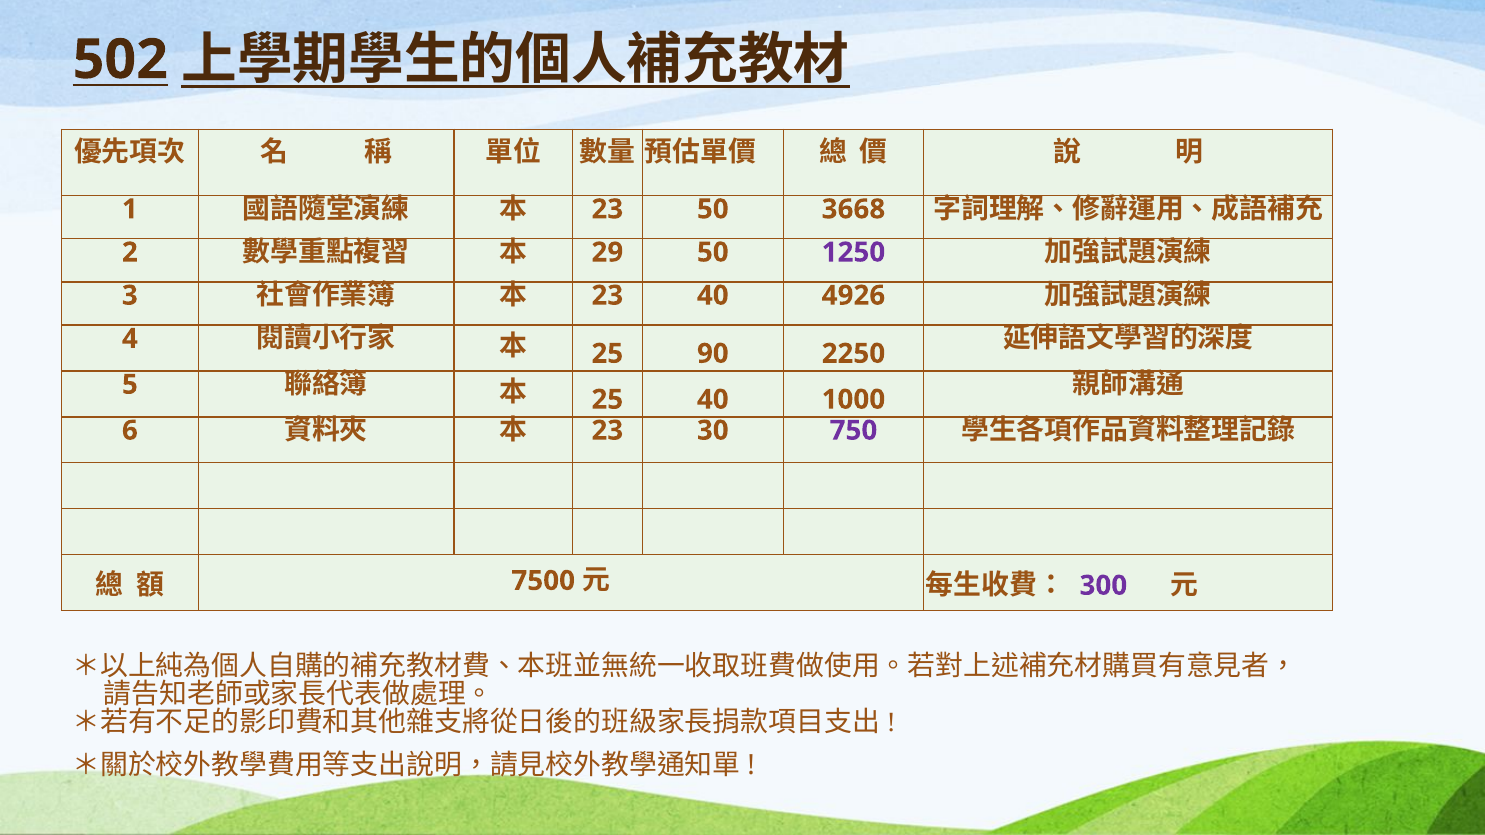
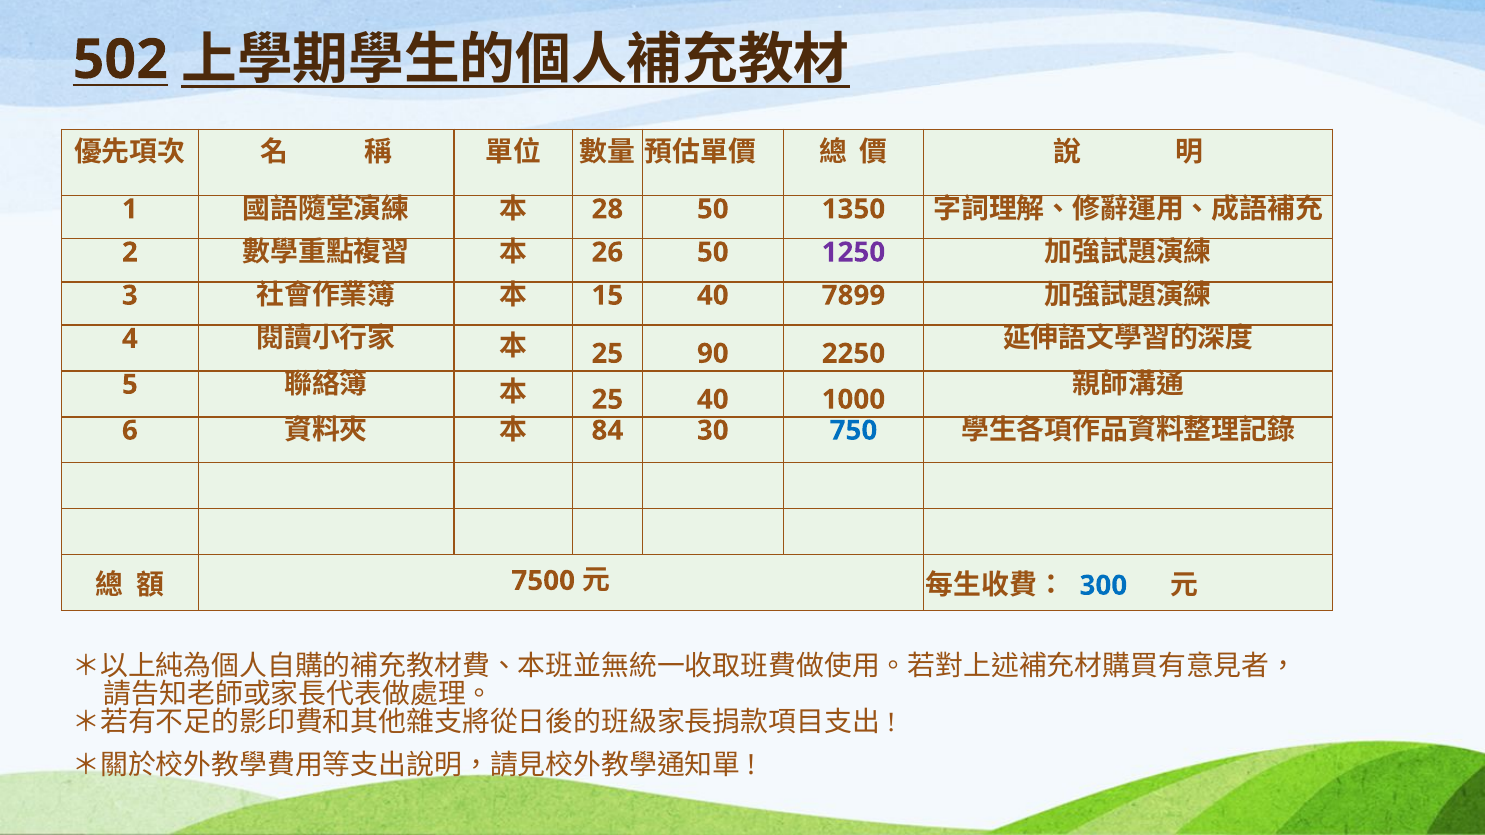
23: 23 -> 28 (607, 209)
3668: 3668 -> 1350 (853, 209)
29: 29 -> 26 (607, 252)
23: 23 -> 15 (607, 296)
4926: 4926 -> 7899 (853, 296)
23: 23 -> 84 (607, 431)
750 colour: purple -> blue (853, 431)
300 colour: purple -> blue (1103, 586)
